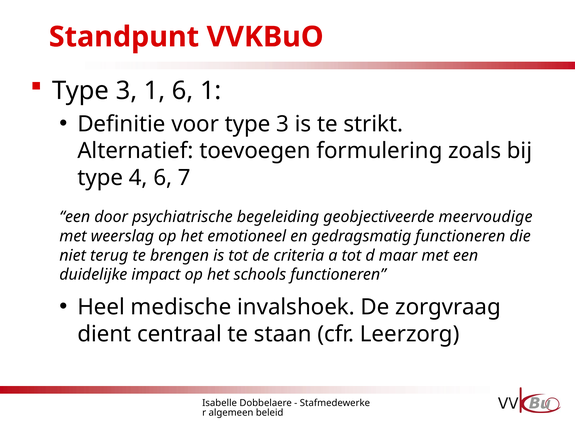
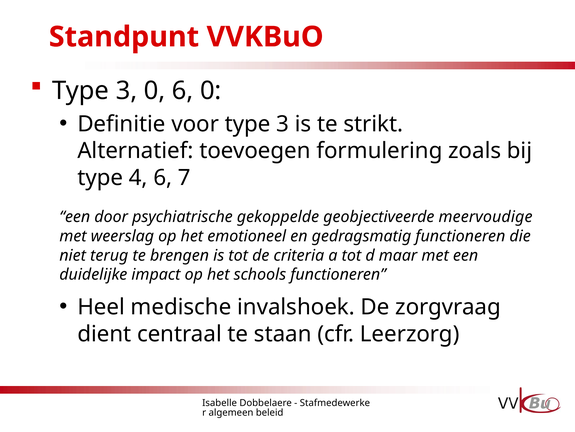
3 1: 1 -> 0 (155, 91)
6 1: 1 -> 0 (211, 91)
begeleiding: begeleiding -> gekoppelde (278, 217)
